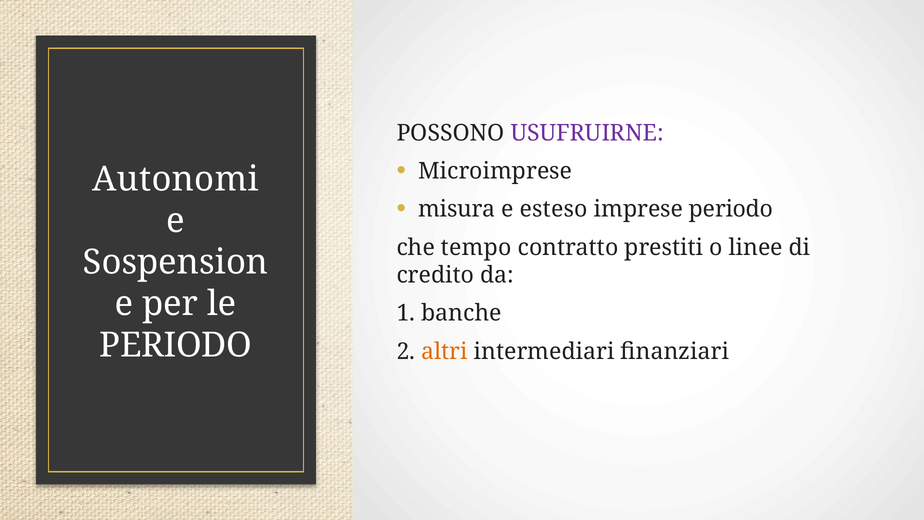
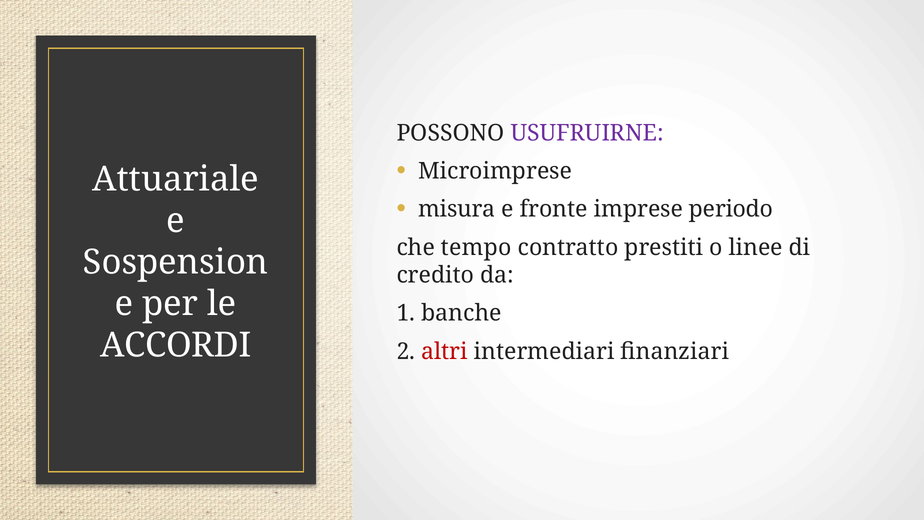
Autonomi: Autonomi -> Attuariale (176, 179)
esteso: esteso -> fronte (554, 209)
PERIODO: PERIODO -> ACCORDI (176, 345)
altri colour: orange -> red (444, 351)
